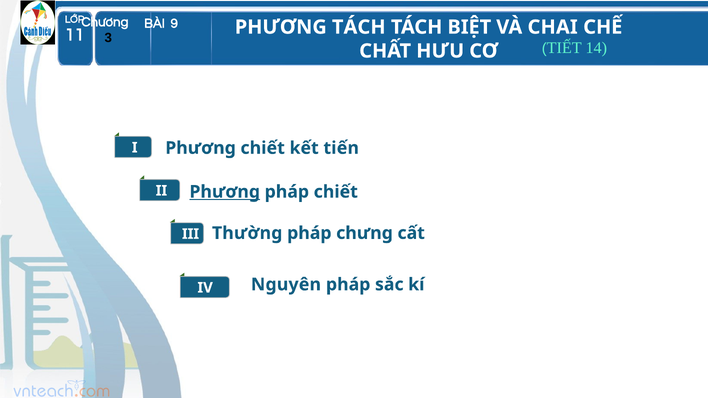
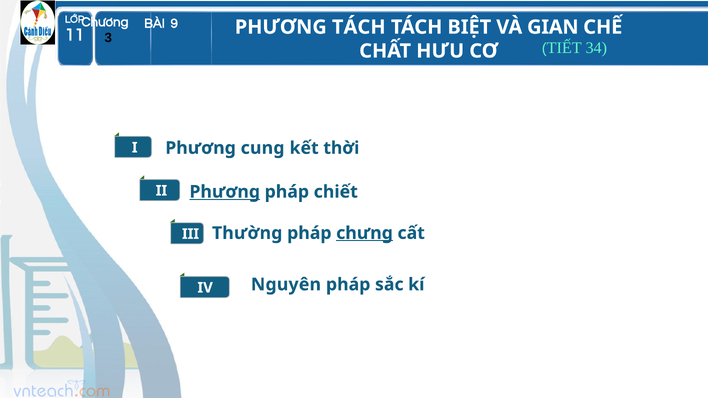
CHAI: CHAI -> GIAN (553, 27)
14: 14 -> 34 (596, 48)
Phương chiết: chiết -> cung (263, 148)
tiến: tiến -> thời (341, 148)
chưng underline: none -> present (365, 233)
